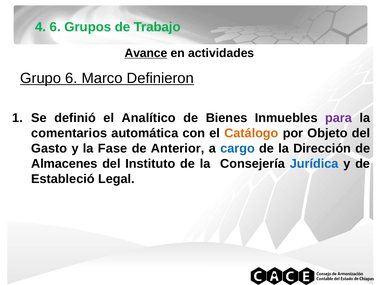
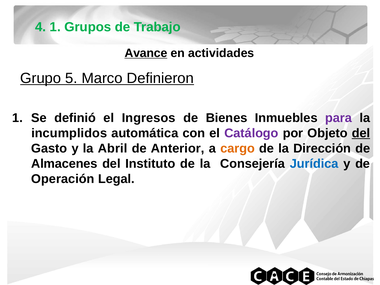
4 6: 6 -> 1 (55, 27)
Grupo 6: 6 -> 5 (71, 78)
Analítico: Analítico -> Ingresos (149, 118)
comentarios: comentarios -> incumplidos (69, 133)
Catálogo colour: orange -> purple (251, 133)
del underline: none -> present (361, 133)
Fase: Fase -> Abril (113, 148)
cargo colour: blue -> orange (238, 148)
Estableció: Estableció -> Operación (63, 179)
